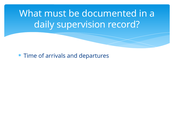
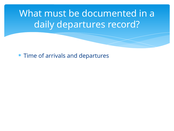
daily supervision: supervision -> departures (81, 25)
